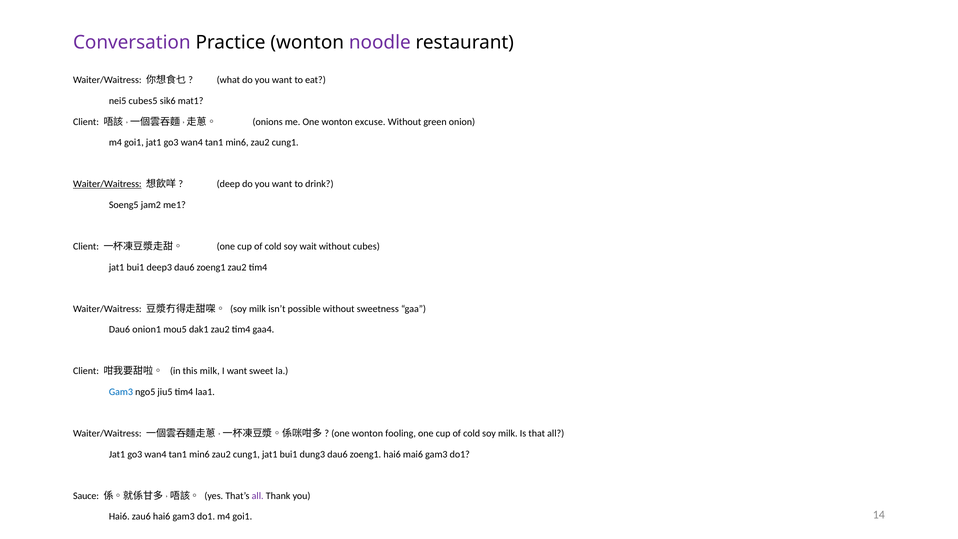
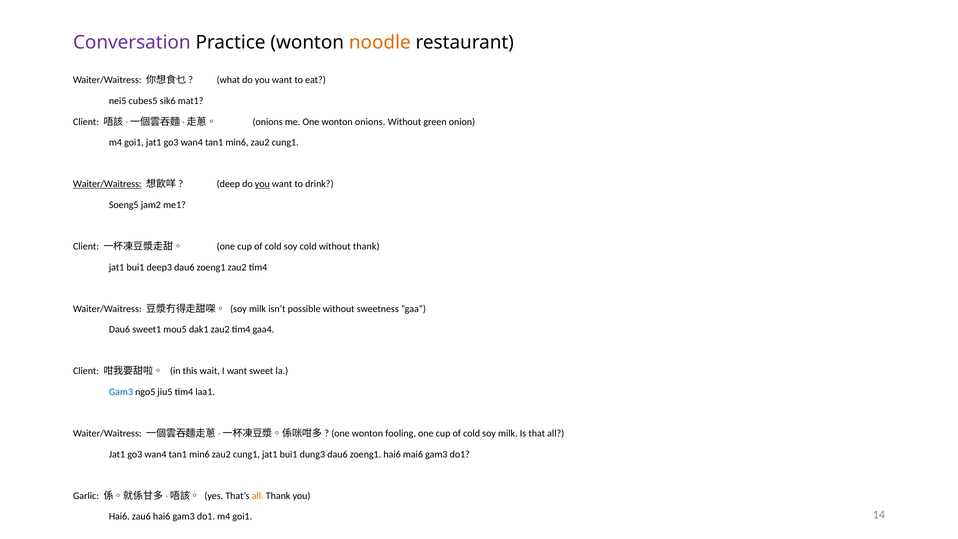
noodle colour: purple -> orange (380, 42)
wonton excuse: excuse -> onions (370, 122)
you underline: none -> present (262, 184)
soy wait: wait -> cold (308, 246)
without cubes: cubes -> thank (366, 246)
onion1: onion1 -> sweet1 (147, 330)
this milk: milk -> wait (210, 371)
Sauce: Sauce -> Garlic (86, 496)
all colour: purple -> orange (258, 496)
